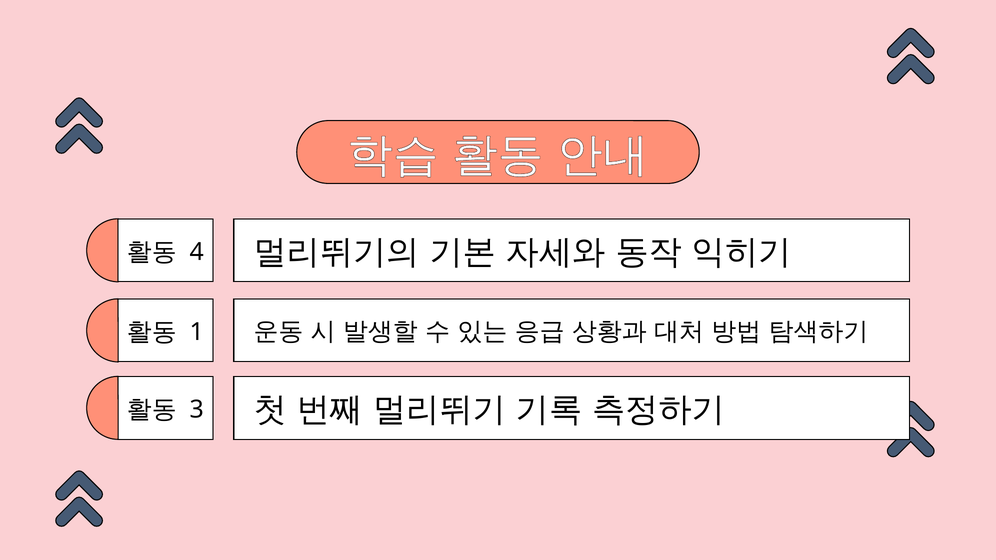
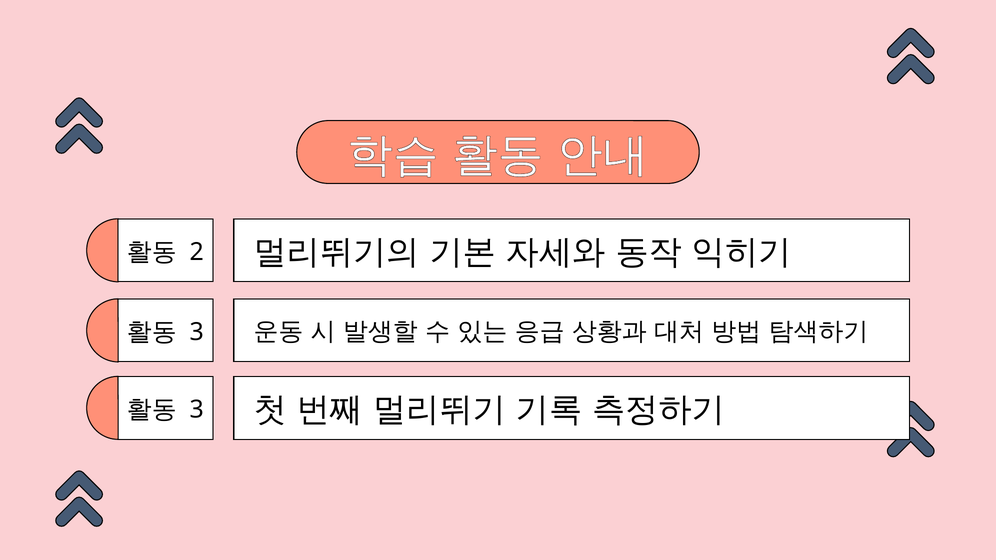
4: 4 -> 2 (197, 252)
1: 1 -> 3 (197, 332)
